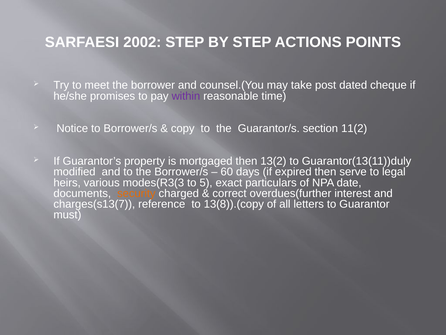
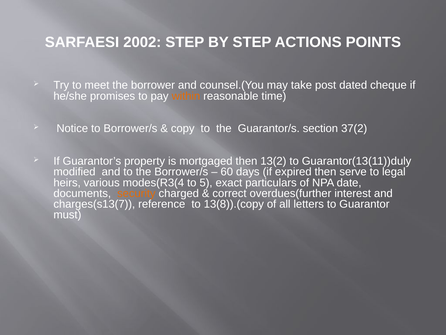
within colour: purple -> orange (186, 96)
11(2: 11(2 -> 37(2 (354, 128)
modes(R3(3: modes(R3(3 -> modes(R3(4 (153, 182)
